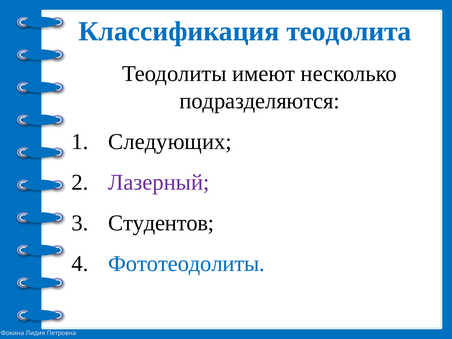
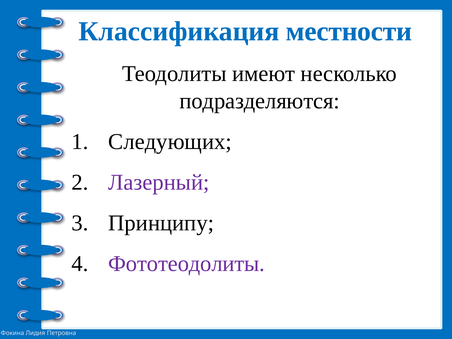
теодолита: теодолита -> местности (349, 31)
Студентов: Студентов -> Принципу (161, 223)
Фототеодолиты colour: blue -> purple (187, 264)
